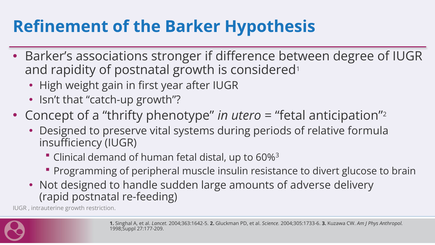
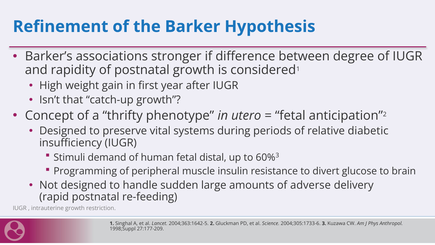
formula: formula -> diabetic (368, 131)
Clinical: Clinical -> Stimuli (69, 157)
